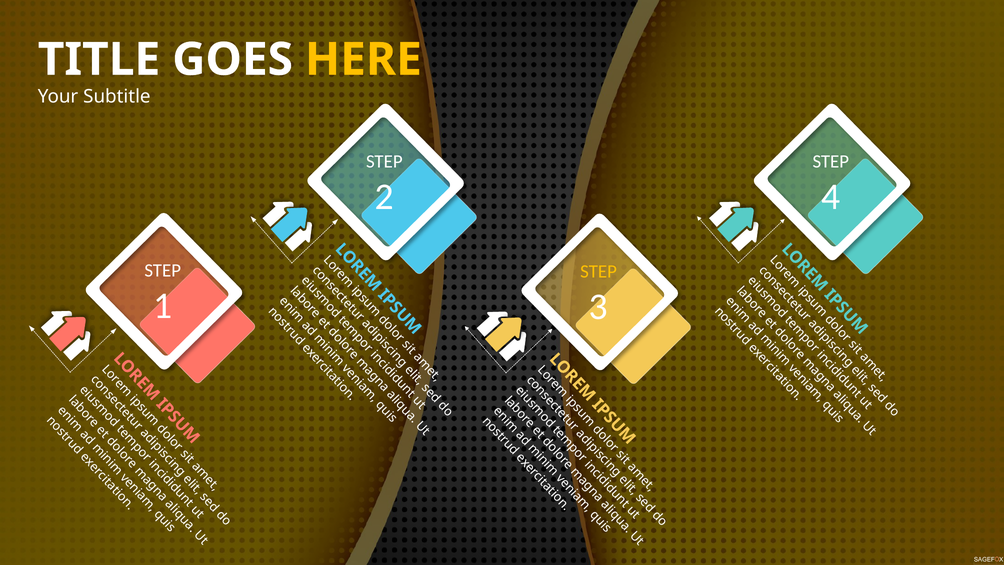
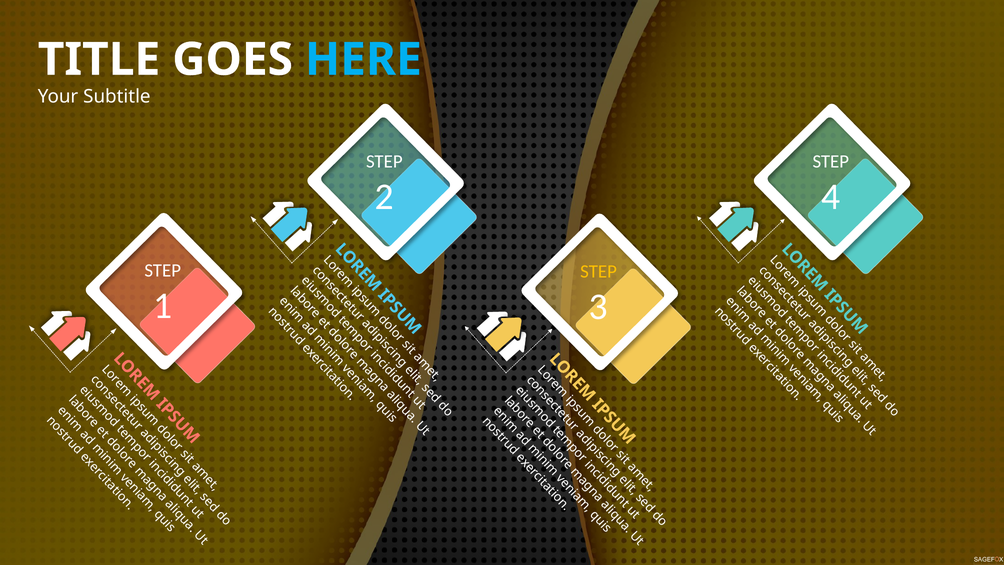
HERE colour: yellow -> light blue (363, 60)
